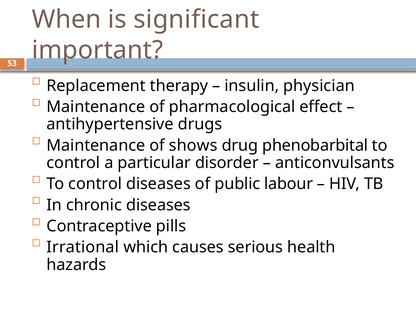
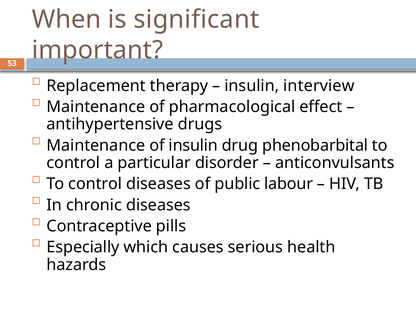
physician: physician -> interview (319, 86)
of shows: shows -> insulin (193, 145)
Irrational: Irrational -> Especially (83, 247)
